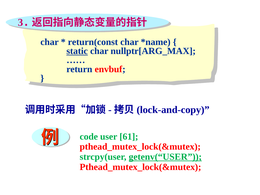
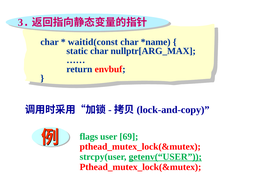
return(const: return(const -> waitid(const (93, 42)
static underline: present -> none (77, 51)
code: code -> flags (89, 137)
61: 61 -> 69 (129, 137)
